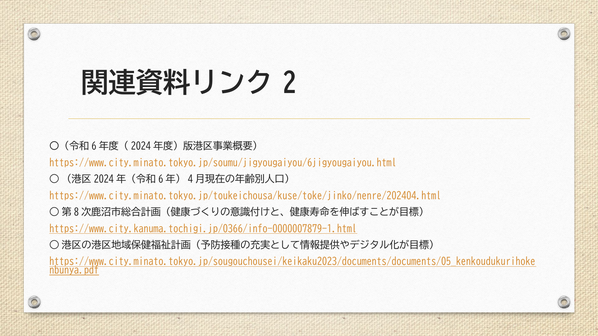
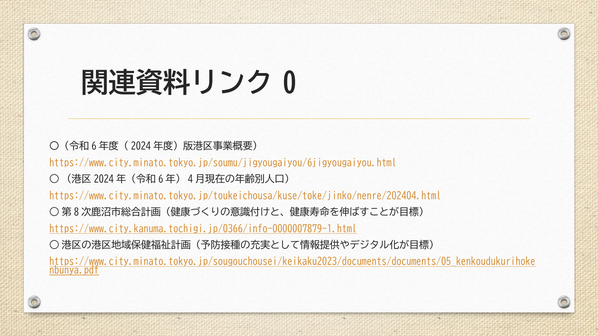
2: 2 -> 0 (290, 83)
